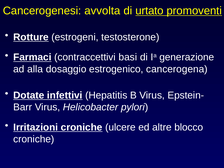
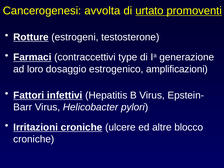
basi: basi -> type (128, 57)
alla: alla -> loro (35, 69)
cancerogena: cancerogena -> amplificazioni (177, 69)
Dotate: Dotate -> Fattori (29, 95)
